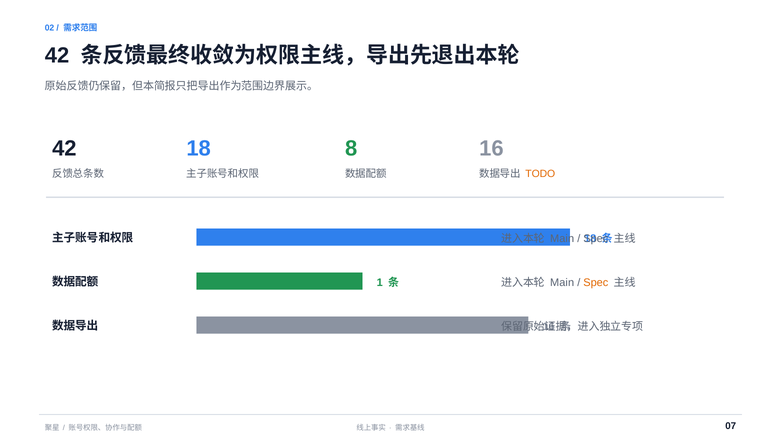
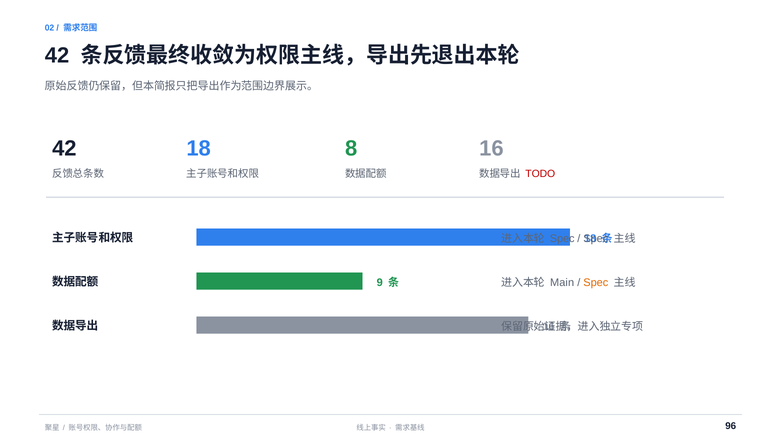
TODO colour: orange -> red (540, 173)
Main: Main -> Spec (562, 238)
1: 1 -> 9 (380, 282)
07: 07 -> 96 (731, 426)
